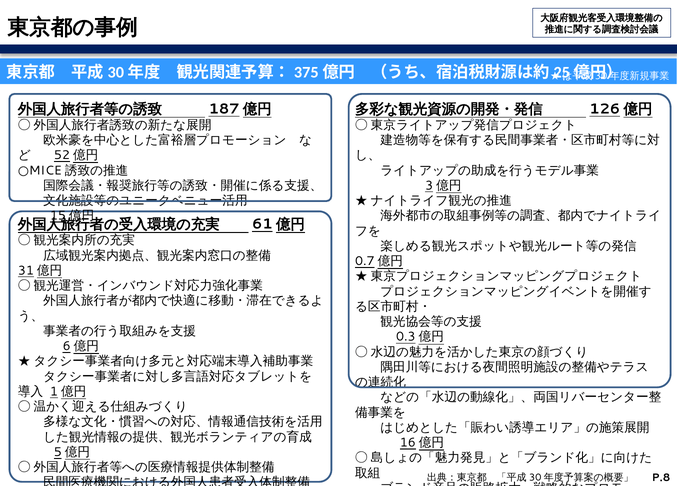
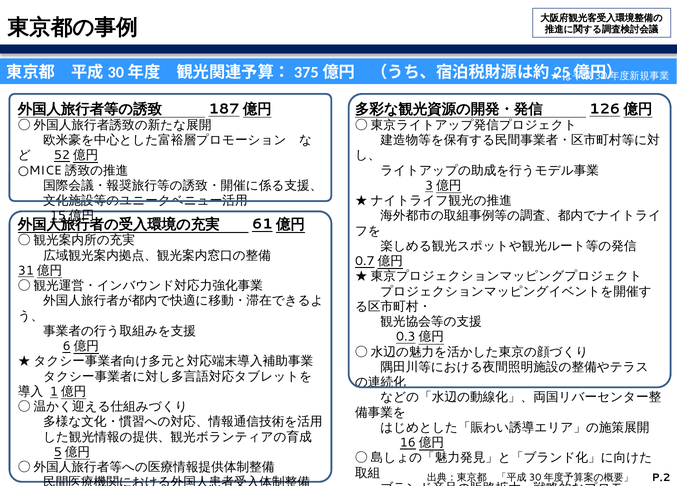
P.8: P.8 -> P.2 (661, 478)
